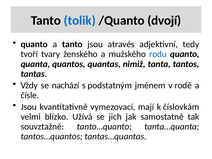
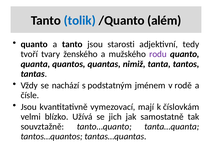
dvojí: dvojí -> além (164, 21)
através: através -> starosti (121, 44)
rodu colour: blue -> purple (158, 54)
